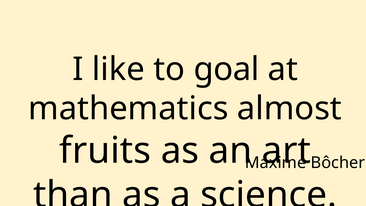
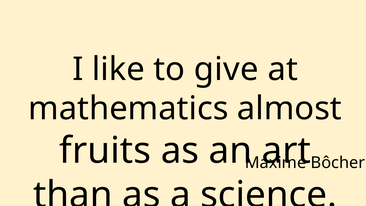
goal: goal -> give (226, 69)
